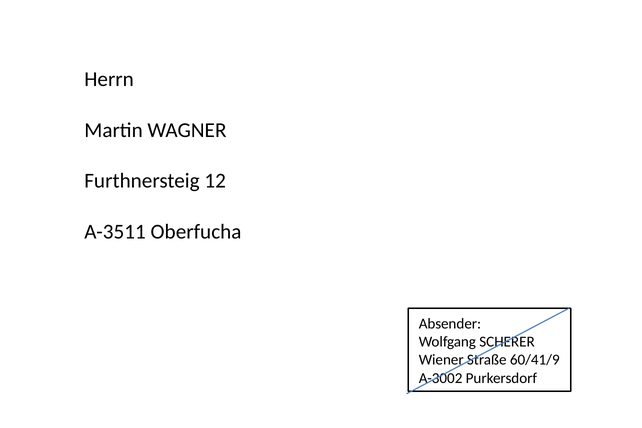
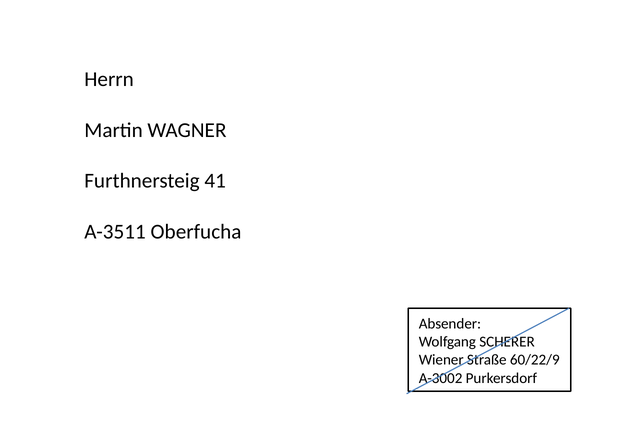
12: 12 -> 41 (215, 181)
60/41/9: 60/41/9 -> 60/22/9 (535, 360)
